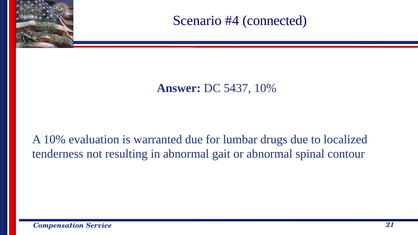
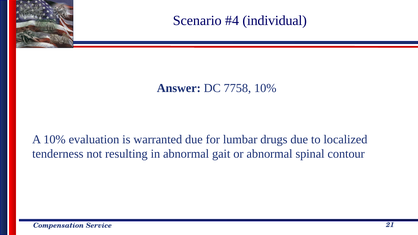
connected: connected -> individual (275, 21)
5437: 5437 -> 7758 (237, 88)
